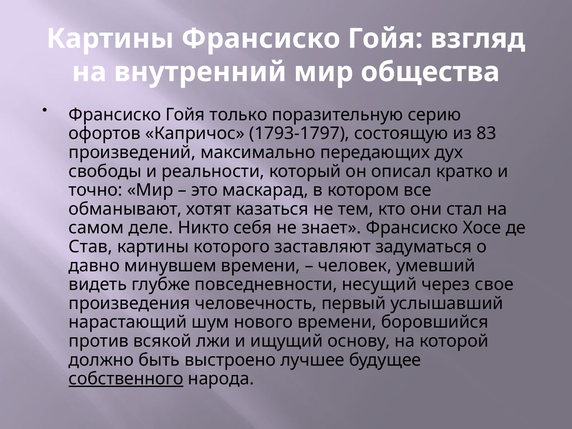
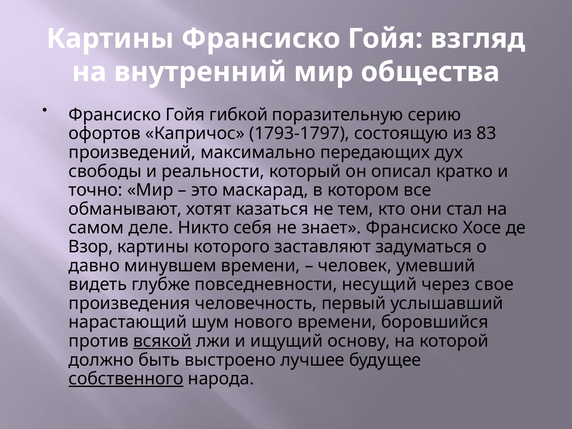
только: только -> гибкой (239, 115)
Став: Став -> Взор (91, 247)
всякой underline: none -> present (162, 341)
